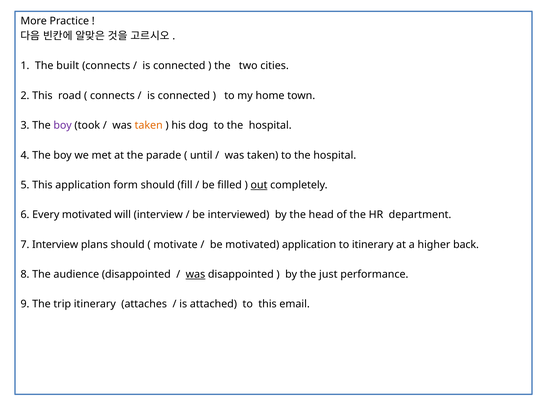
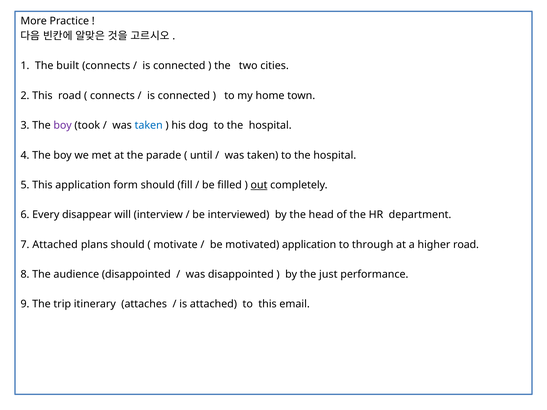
taken colour: orange -> blue (149, 125)
Every motivated: motivated -> disappear (87, 215)
7 Interview: Interview -> Attached (55, 245)
to itinerary: itinerary -> through (373, 245)
higher back: back -> road (466, 245)
was underline: present -> none (195, 274)
